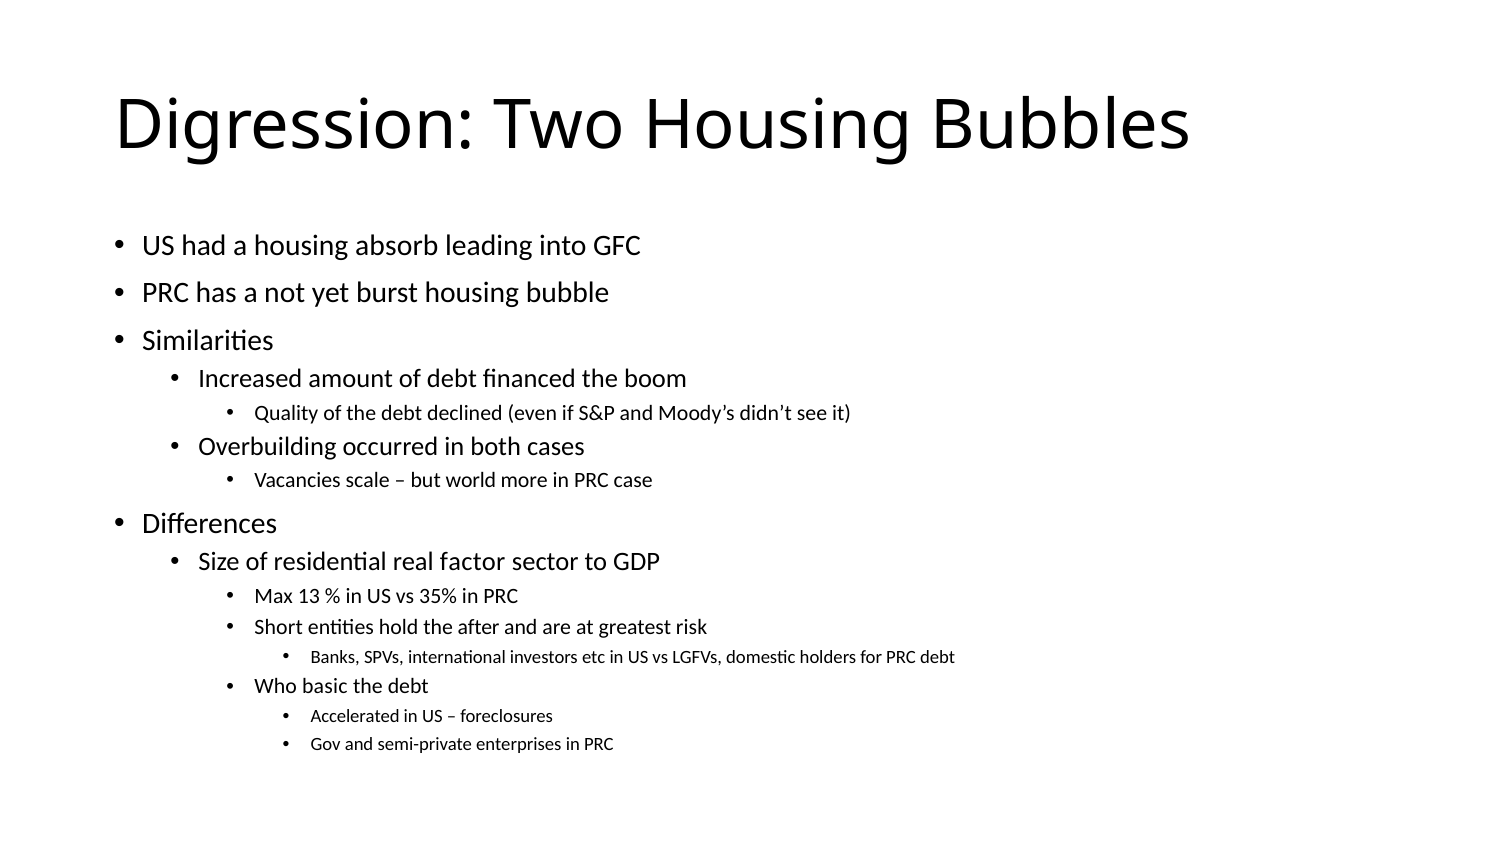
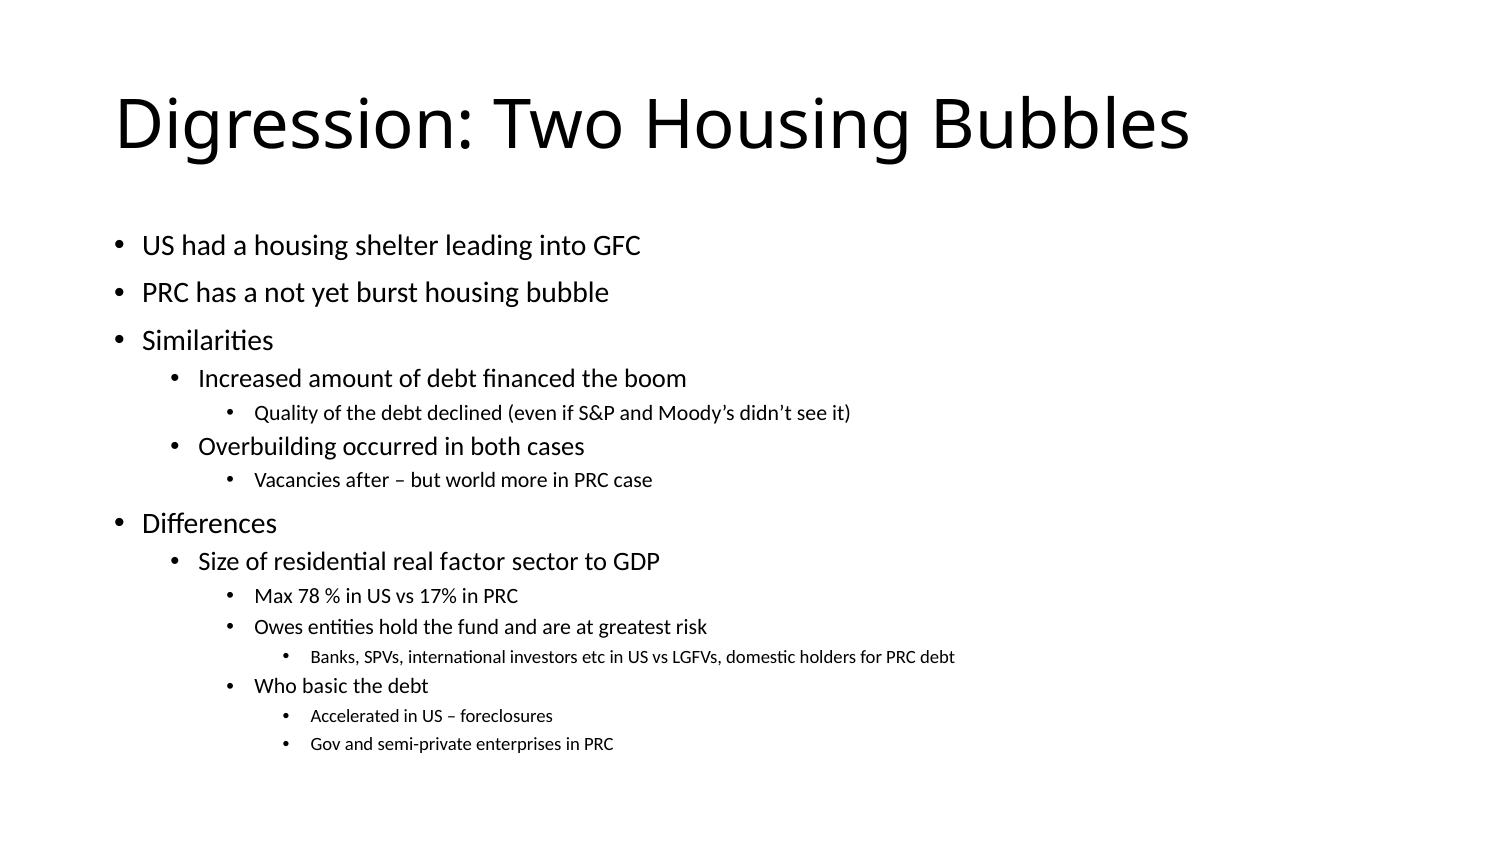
absorb: absorb -> shelter (397, 246)
scale: scale -> after (368, 481)
13: 13 -> 78 (309, 596)
35%: 35% -> 17% (438, 596)
Short: Short -> Owes (279, 627)
after: after -> fund (478, 627)
